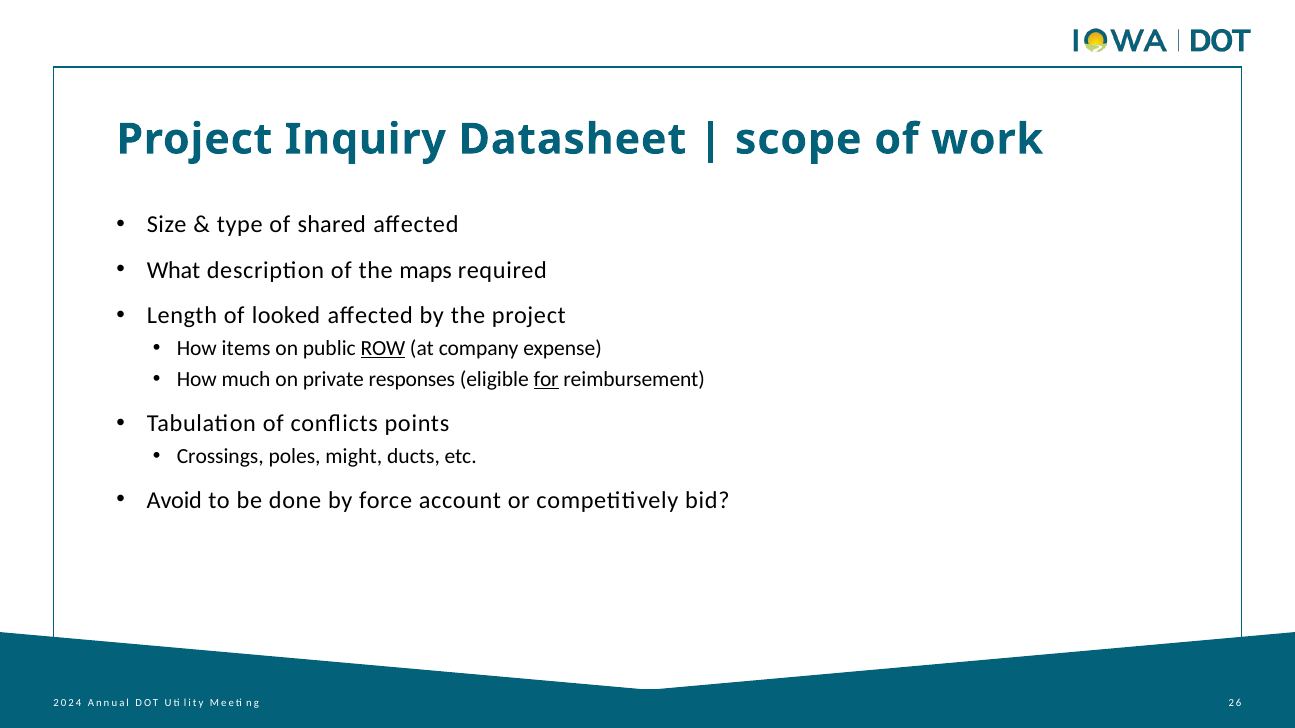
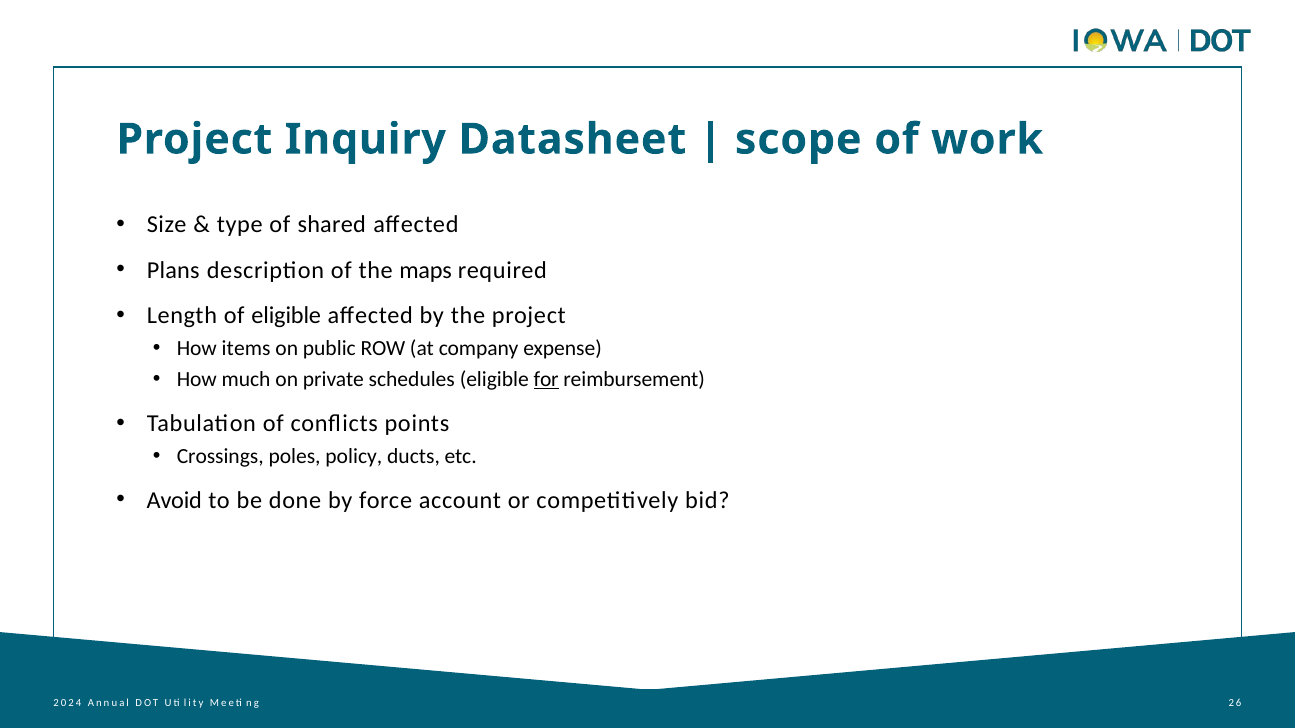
What: What -> Plans (173, 270)
of looked: looked -> eligible (286, 316)
ROW underline: present -> none (383, 348)
responses: responses -> schedules (412, 380)
might: might -> policy (354, 456)
